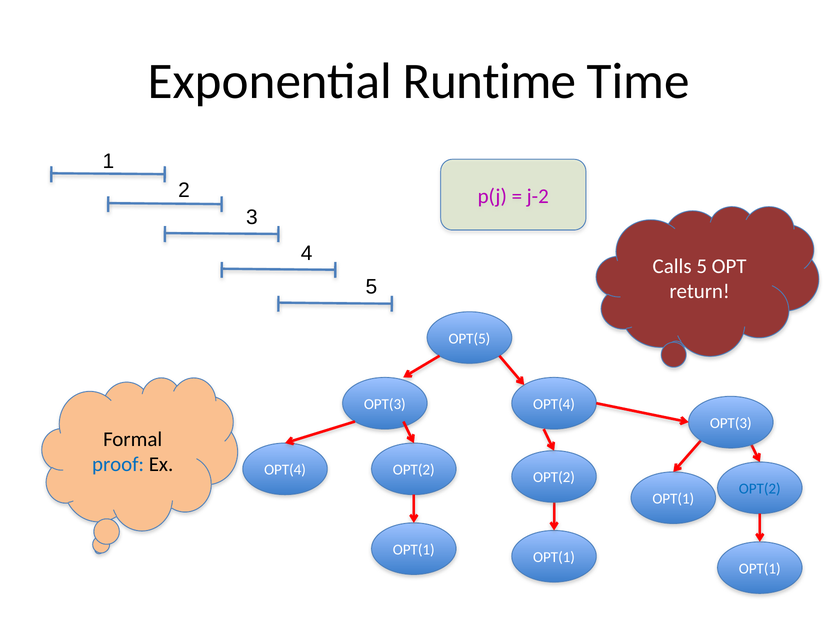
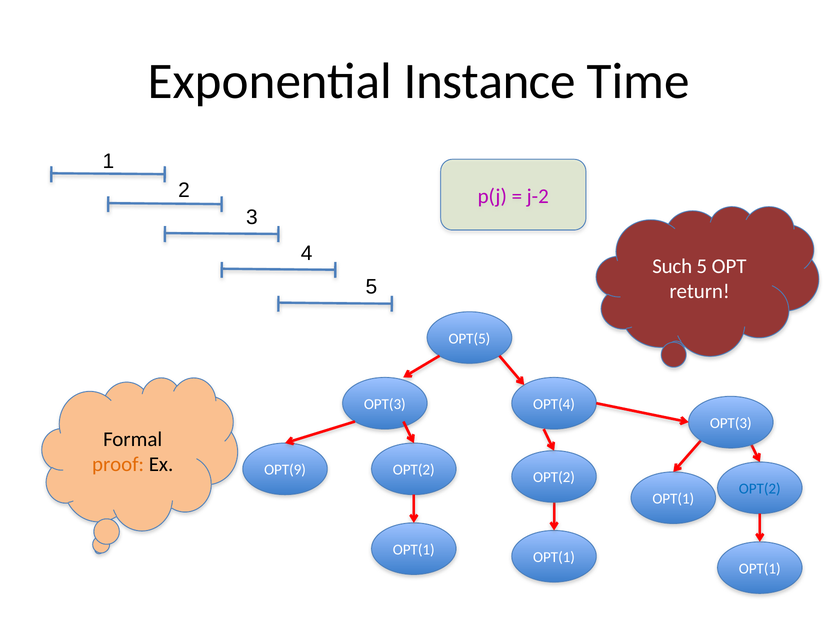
Runtime: Runtime -> Instance (490, 81)
Calls: Calls -> Such (672, 266)
proof colour: blue -> orange (118, 464)
OPT(4: OPT(4 -> OPT(9 (285, 470)
